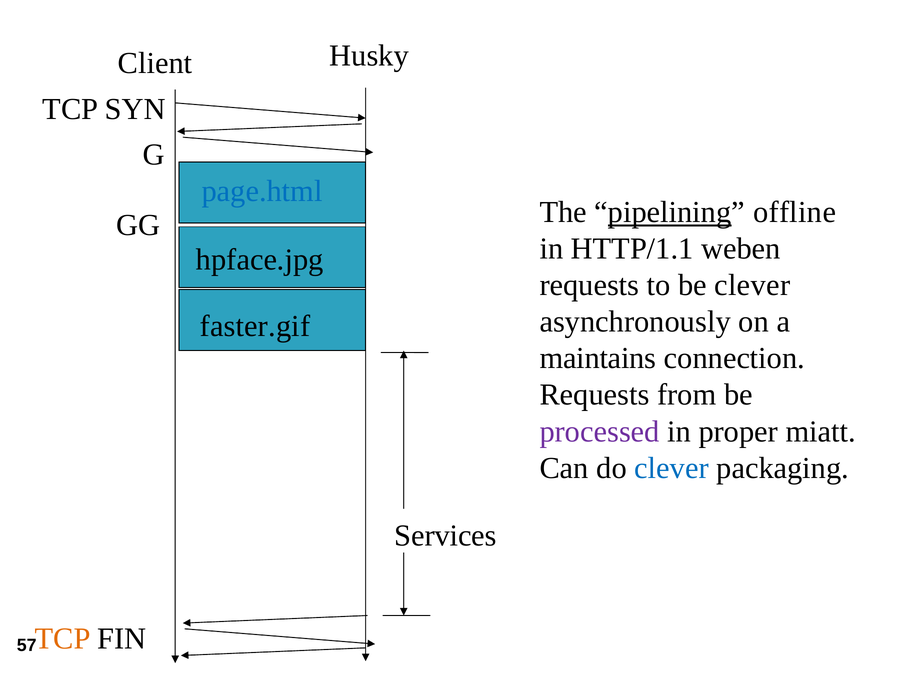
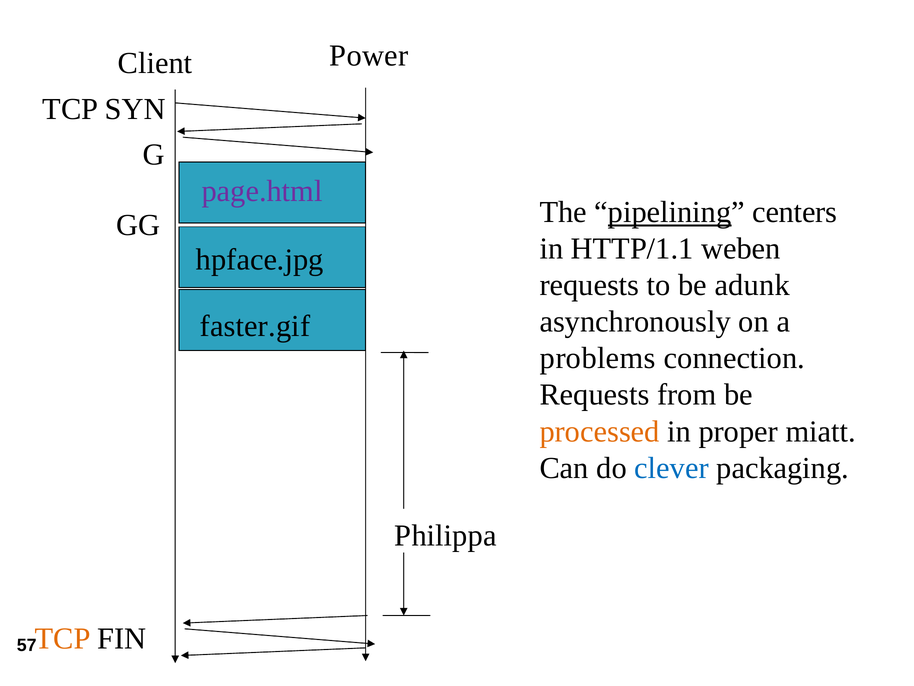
Husky: Husky -> Power (369, 56)
page.html colour: blue -> purple (262, 191)
offline: offline -> centers (795, 212)
be clever: clever -> adunk (752, 285)
maintains: maintains -> problems (598, 358)
processed colour: purple -> orange (600, 431)
Services: Services -> Philippa (446, 535)
